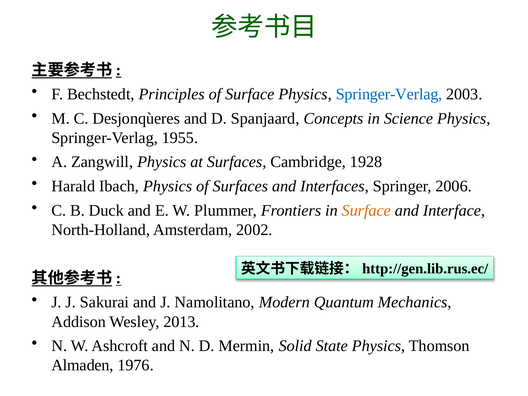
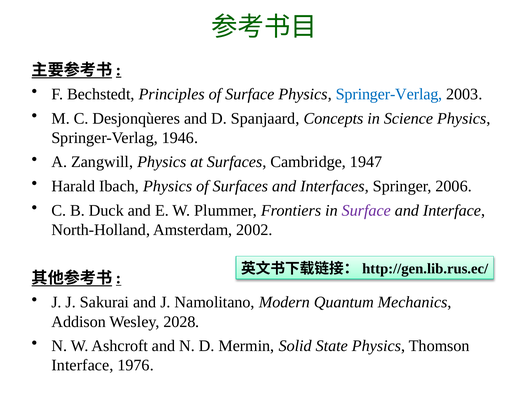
1955: 1955 -> 1946 (180, 138)
1928: 1928 -> 1947 (366, 162)
Surface colour: orange -> purple (366, 210)
2013: 2013 -> 2028 (181, 322)
Almaden: Almaden -> Interface (82, 365)
